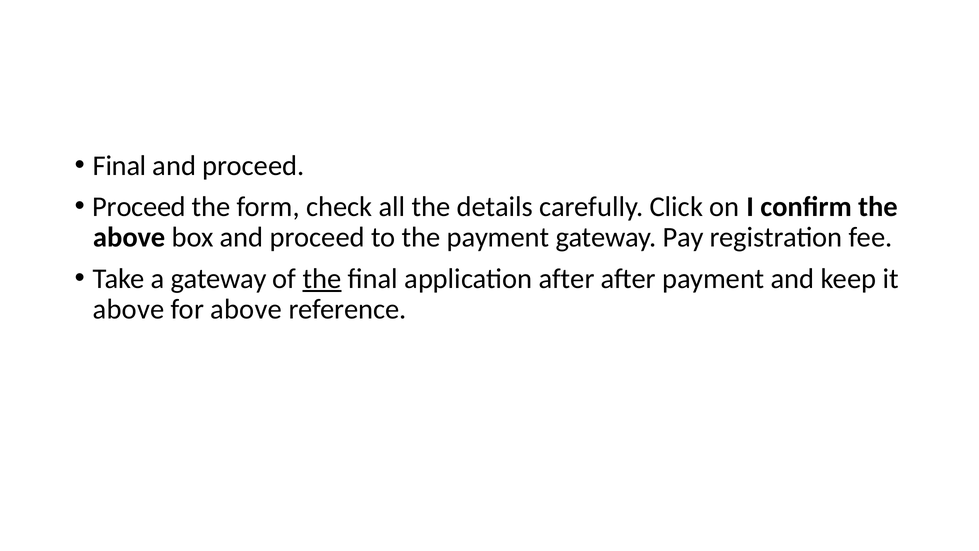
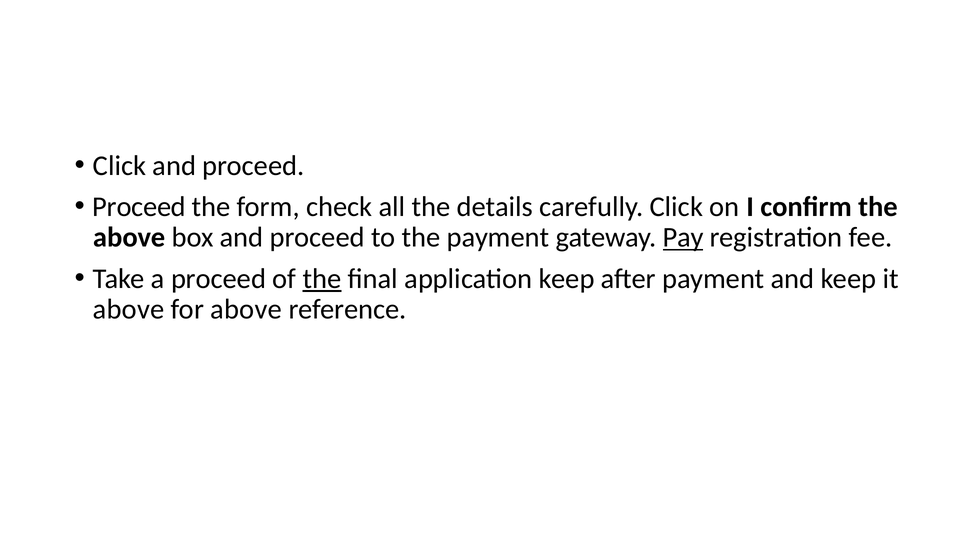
Final: Final -> Click (120, 166)
Pay underline: none -> present (683, 237)
a gateway: gateway -> proceed (219, 278)
application after: after -> keep (567, 278)
